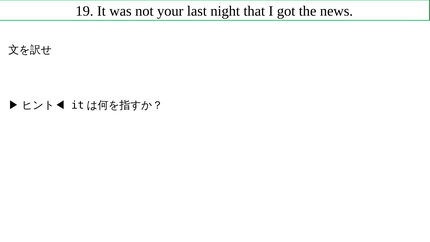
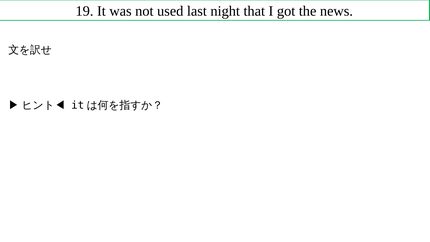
your: your -> used (170, 11)
